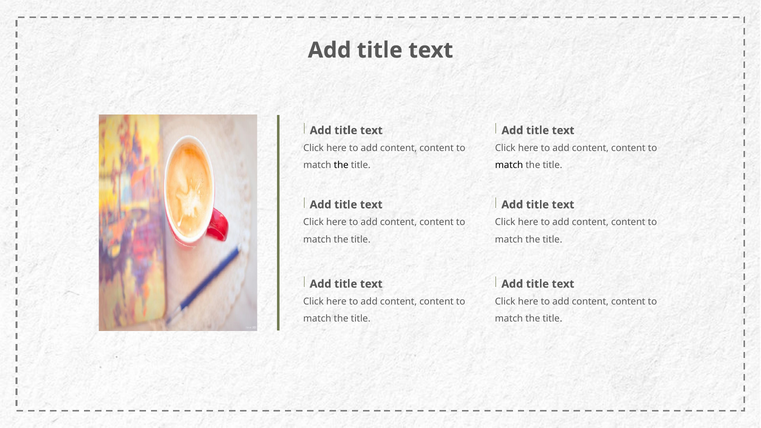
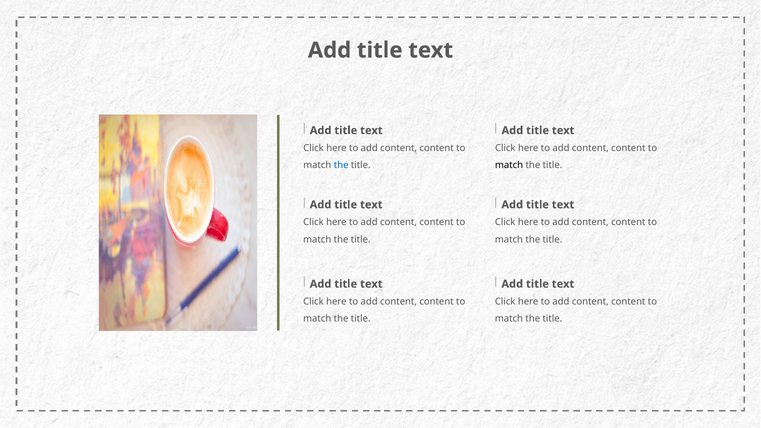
the colour: black -> blue (341, 165)
